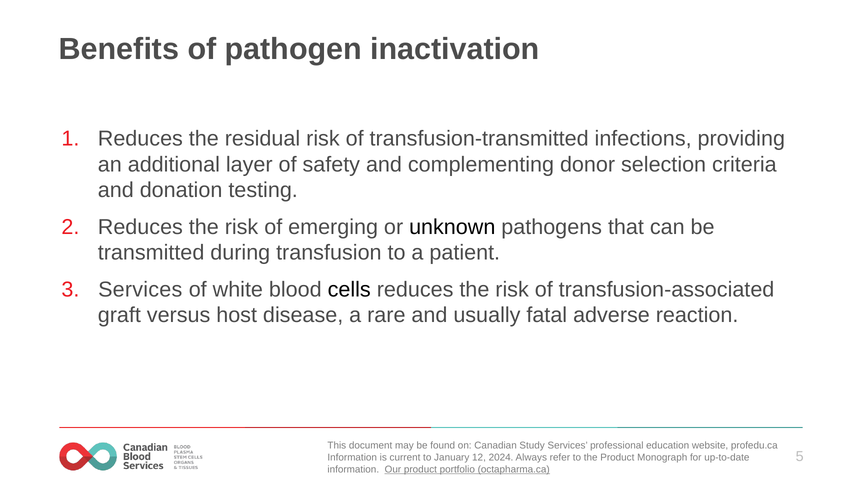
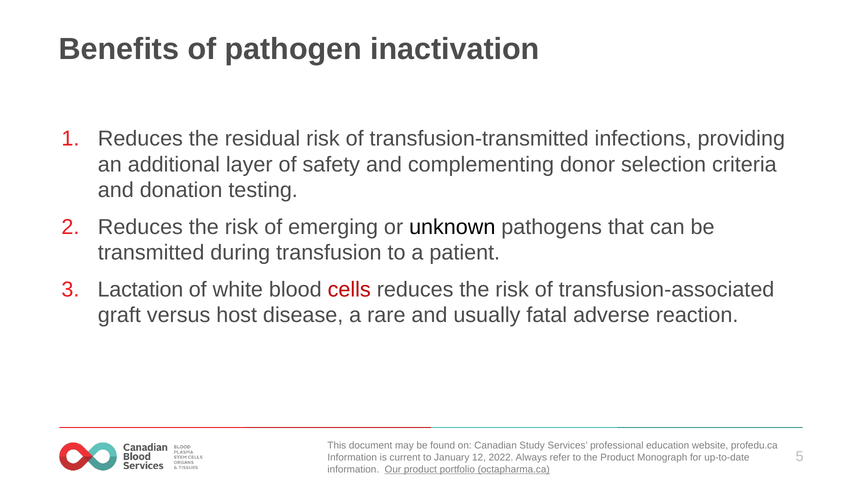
Services: Services -> Lactation (140, 289)
cells colour: black -> red (349, 289)
2024: 2024 -> 2022 (501, 457)
